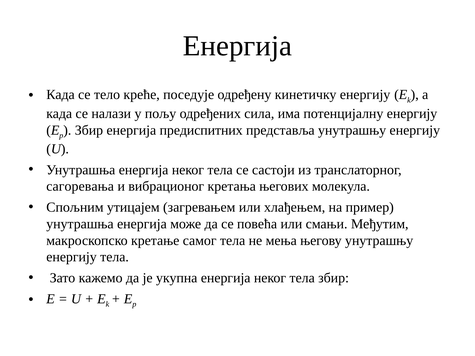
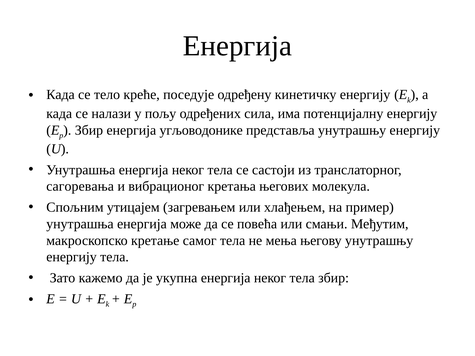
предиспитних: предиспитних -> угљоводонике (201, 130)
